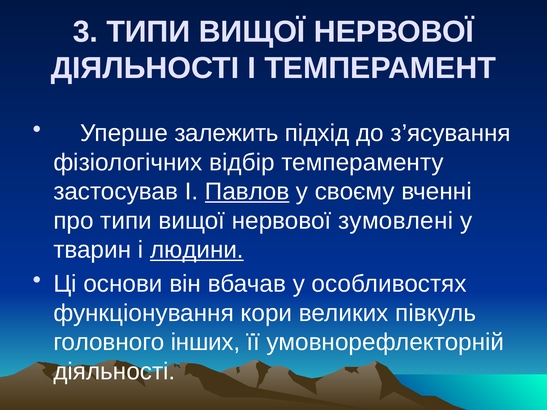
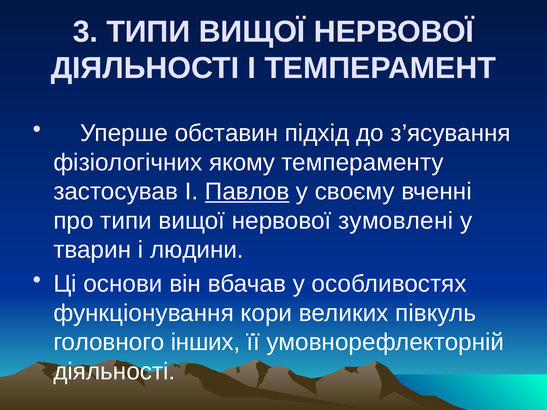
залежить: залежить -> обставин (226, 133)
відбір: відбір -> якому (242, 162)
людини underline: present -> none (197, 250)
